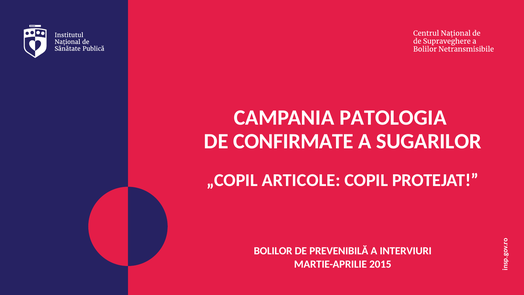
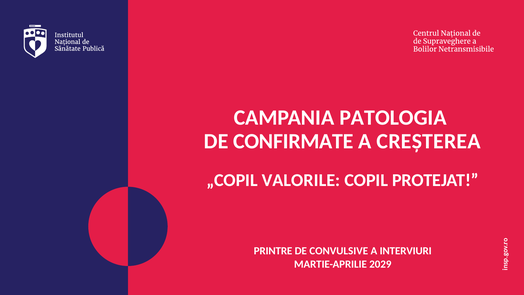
SUGARILOR: SUGARILOR -> CREȘTEREA (429, 141)
ARTICOLE: ARTICOLE -> VALORILE (301, 180)
BOLILOR: BOLILOR -> PRINTRE (273, 251)
PREVENIBILĂ: PREVENIBILĂ -> CONVULSIVE (339, 251)
2015: 2015 -> 2029 (380, 264)
